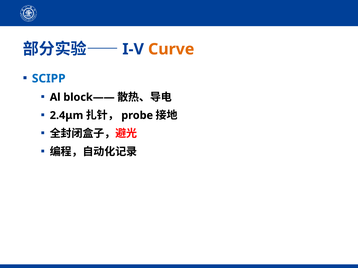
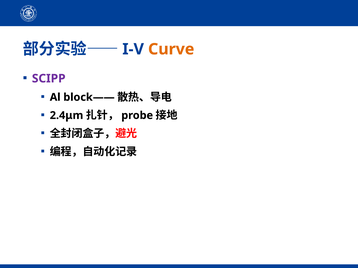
SCIPP colour: blue -> purple (49, 79)
